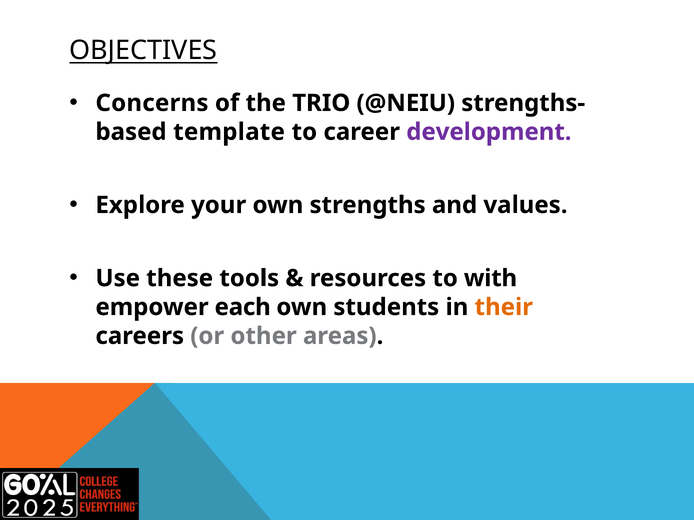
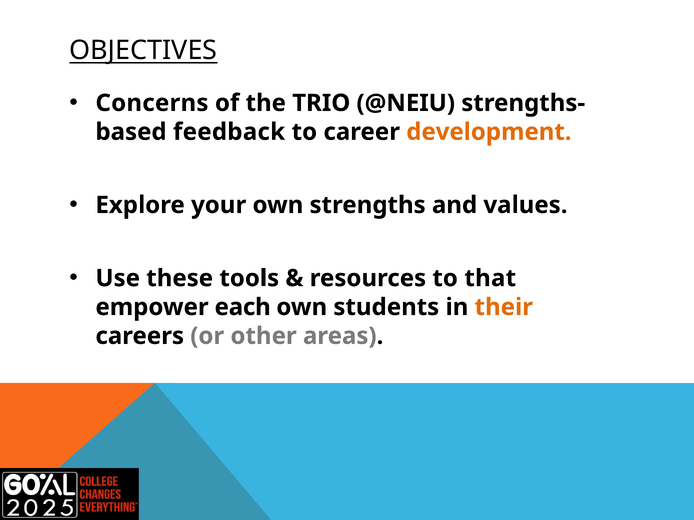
template: template -> feedback (229, 132)
development colour: purple -> orange (489, 132)
with: with -> that (490, 278)
